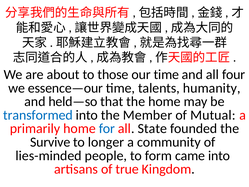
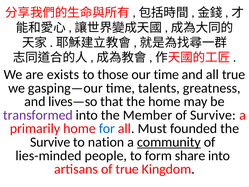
about: about -> exists (63, 74)
all four: four -> true (234, 74)
essence—our: essence—our -> gasping—our (65, 88)
humanity: humanity -> greatness (212, 88)
held—so: held—so -> lives—so (73, 101)
transformed colour: blue -> purple (38, 115)
of Mutual: Mutual -> Survive (213, 115)
State: State -> Must (152, 128)
longer: longer -> nation (106, 142)
community underline: none -> present (169, 142)
came: came -> share (190, 155)
